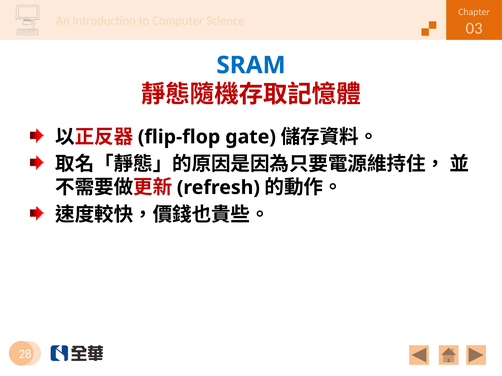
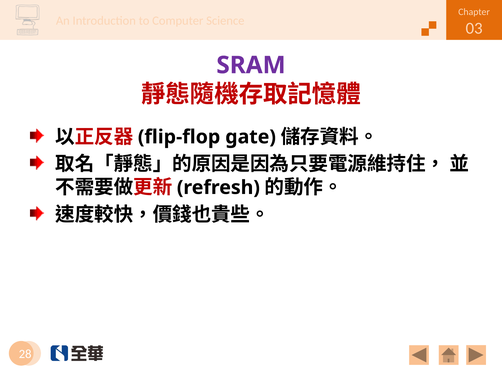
SRAM colour: blue -> purple (251, 65)
